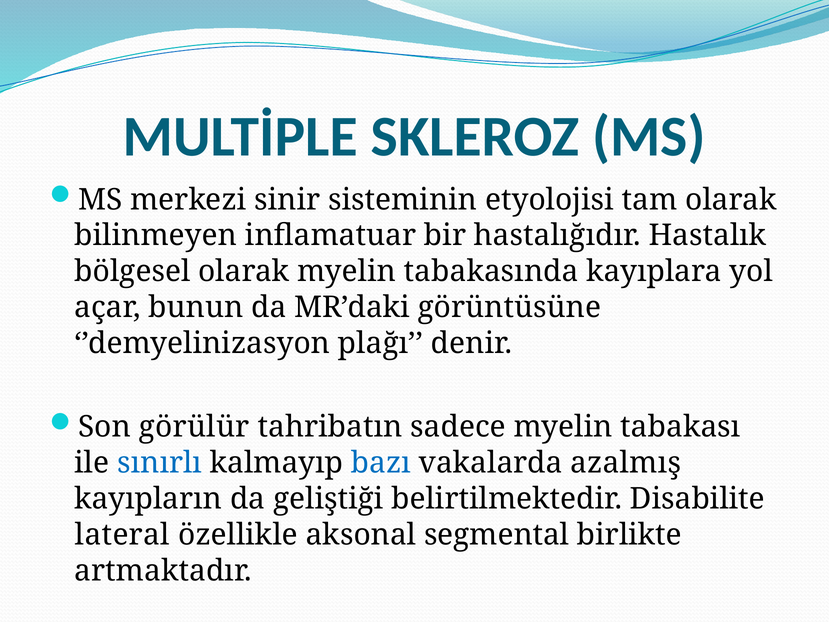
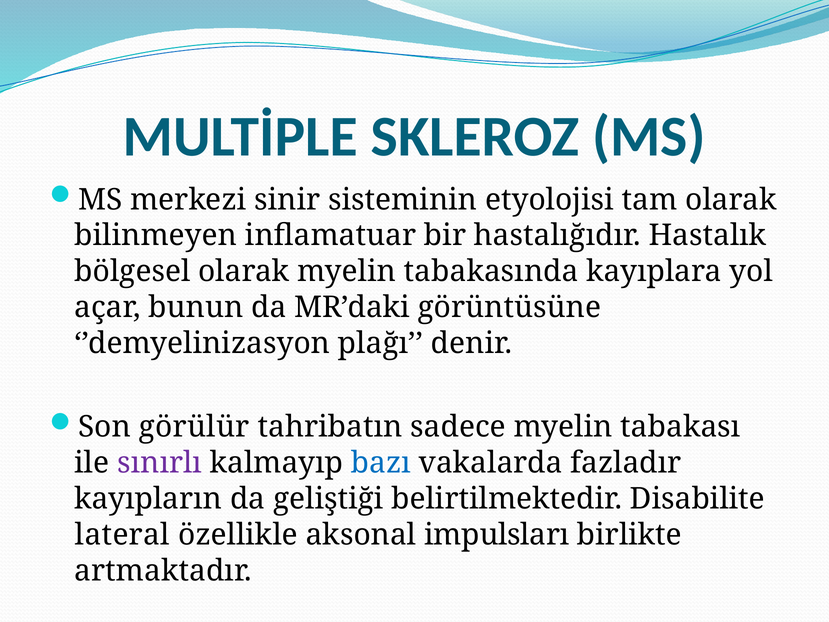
sınırlı colour: blue -> purple (160, 463)
azalmış: azalmış -> fazladır (626, 463)
segmental: segmental -> impulsları (497, 535)
